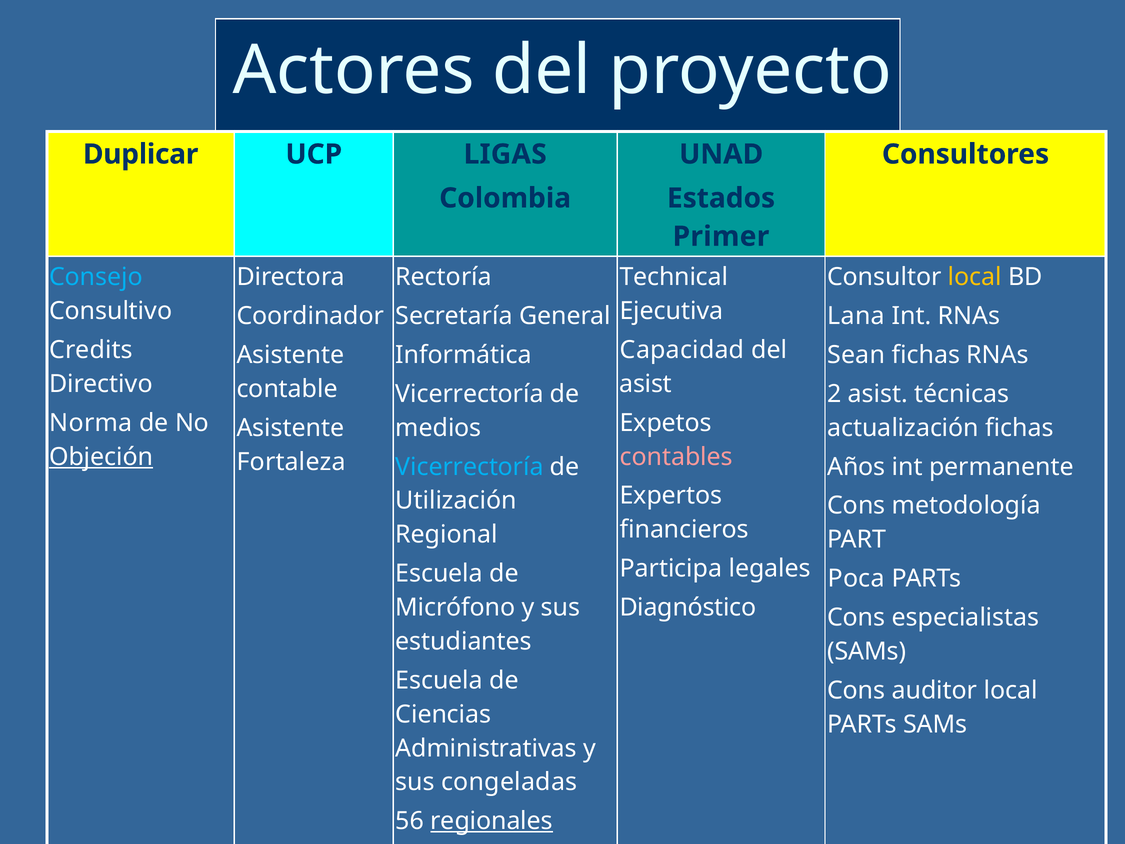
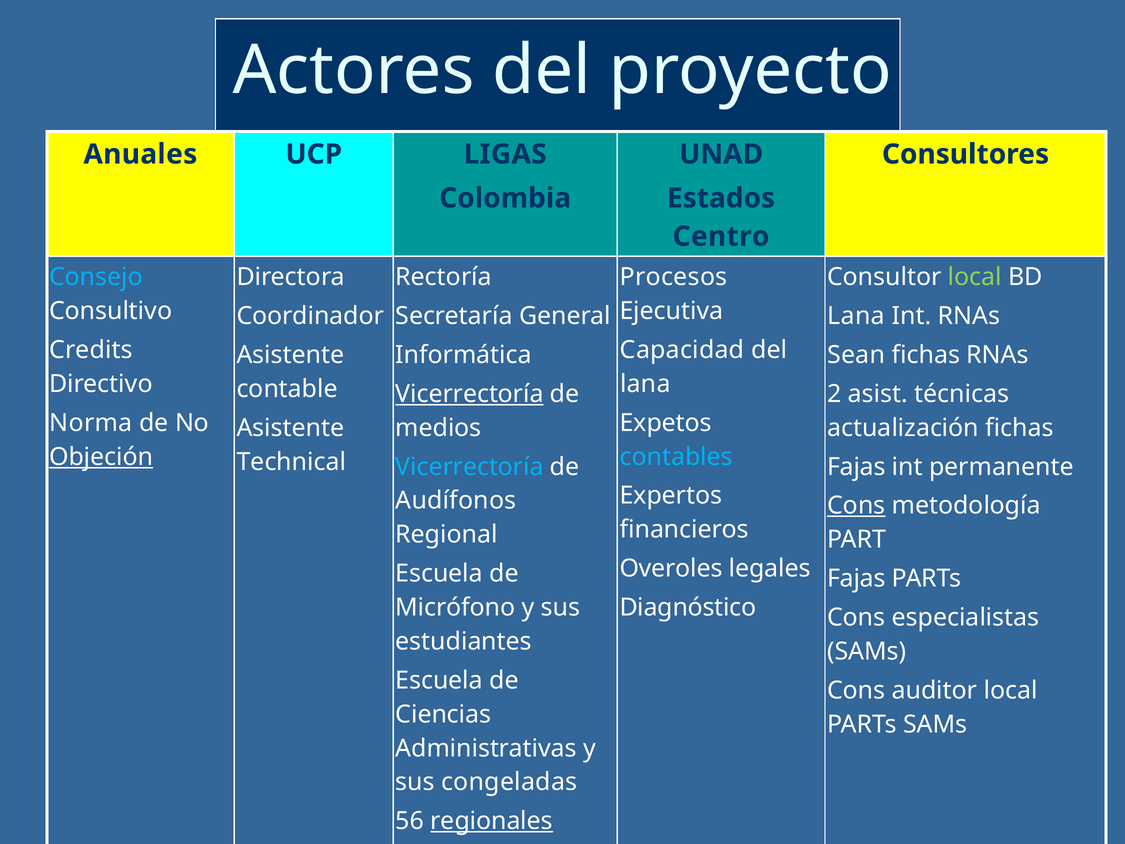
Duplicar: Duplicar -> Anuales (140, 154)
Primer: Primer -> Centro (721, 236)
Technical: Technical -> Procesos (674, 277)
local colour: yellow -> light green (975, 277)
asist: asist -> lana (645, 384)
Vicerrectoría underline: none -> present (470, 394)
contables colour: pink -> light blue (676, 457)
Fortaleza: Fortaleza -> Technical (291, 462)
Años: Años -> Fajas (856, 467)
Utilización: Utilización -> Audífonos (456, 501)
Cons underline: none -> present (856, 506)
Participa: Participa -> Overoles (671, 568)
Poca: Poca -> Fajas (856, 578)
